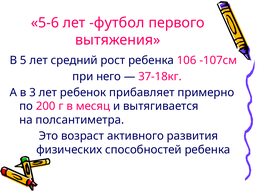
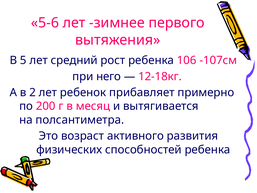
футбол: футбол -> зимнее (117, 23)
37-18кг: 37-18кг -> 12-18кг (160, 76)
3: 3 -> 2 (33, 92)
